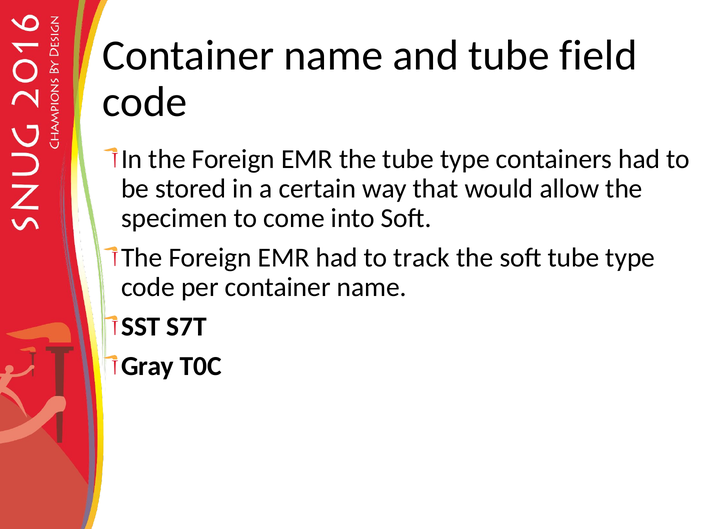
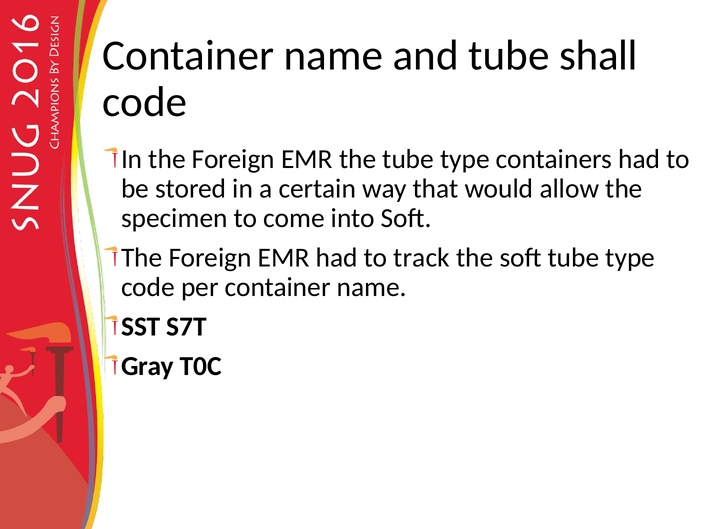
field: field -> shall (599, 56)
